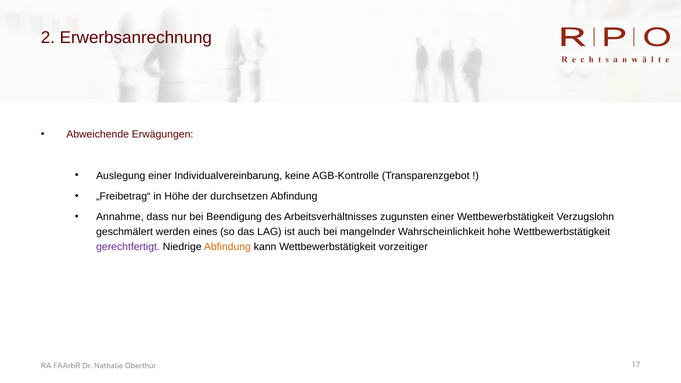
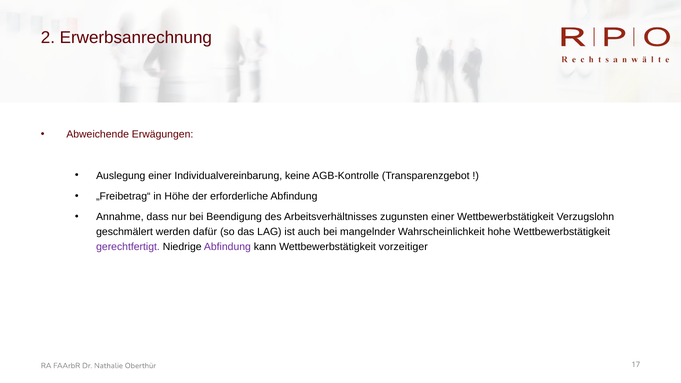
durchsetzen: durchsetzen -> erforderliche (239, 196)
eines: eines -> dafür (205, 232)
Abfindung colour: orange -> purple (227, 247)
